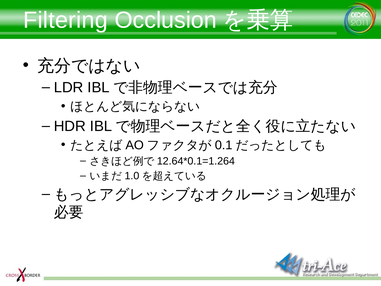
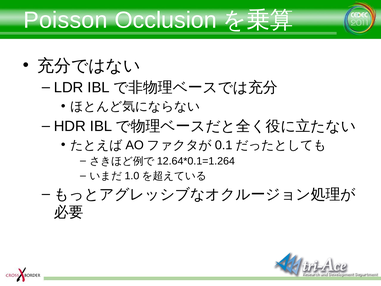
Filtering: Filtering -> Poisson (65, 20)
